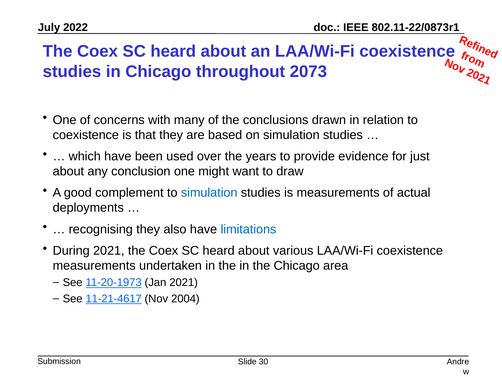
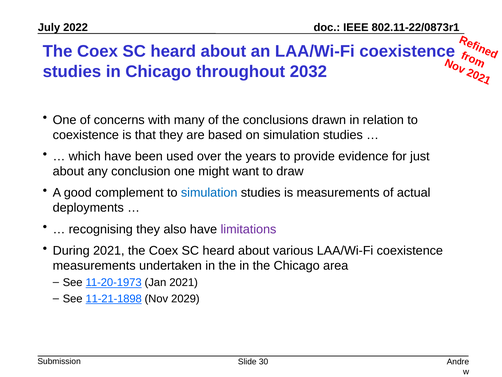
2073: 2073 -> 2032 (308, 71)
limitations colour: blue -> purple (248, 229)
11-21-4617: 11-21-4617 -> 11-21-1898 (114, 298)
2004: 2004 -> 2029 (185, 298)
